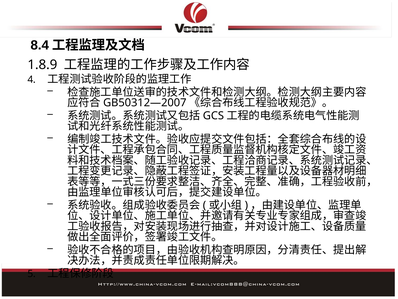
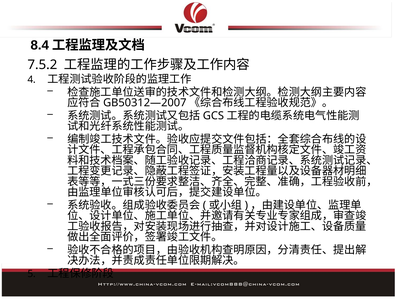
1.8.9: 1.8.9 -> 7.5.2 (42, 65)
